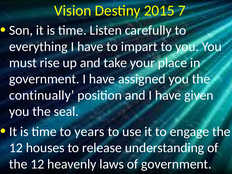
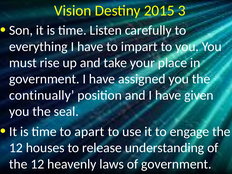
7: 7 -> 3 (182, 11)
years: years -> apart (89, 132)
